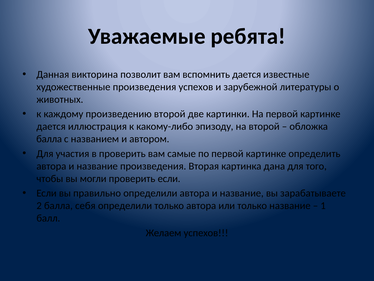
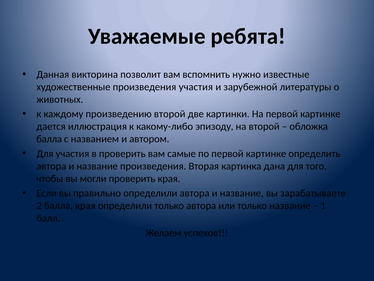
вспомнить дается: дается -> нужно (247, 74)
произведения успехов: успехов -> участия (196, 87)
проверить если: если -> края (169, 178)
балла себя: себя -> края (85, 205)
